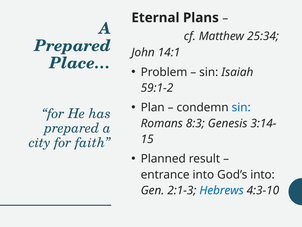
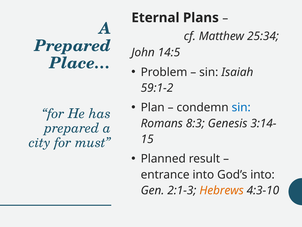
14:1: 14:1 -> 14:5 (169, 52)
faith: faith -> must (93, 142)
Hebrews colour: blue -> orange (222, 190)
